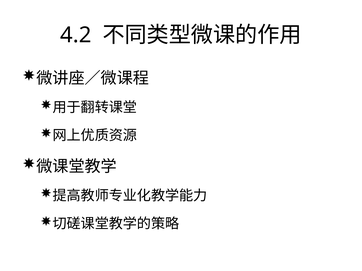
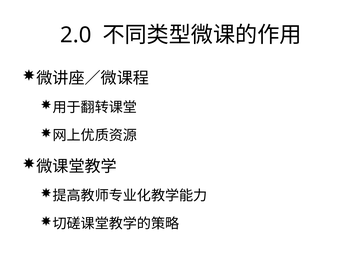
4.2: 4.2 -> 2.0 (76, 35)
